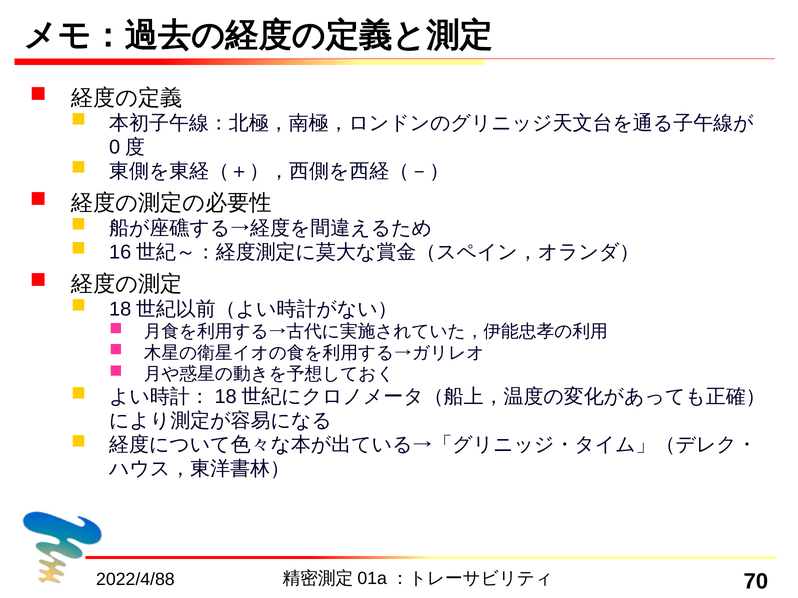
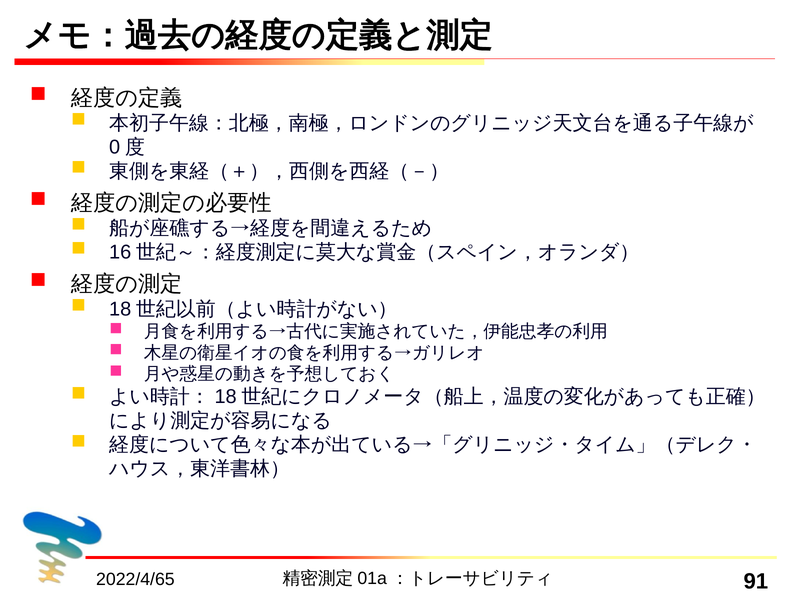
2022/4/88: 2022/4/88 -> 2022/4/65 (135, 580)
70: 70 -> 91 (756, 582)
